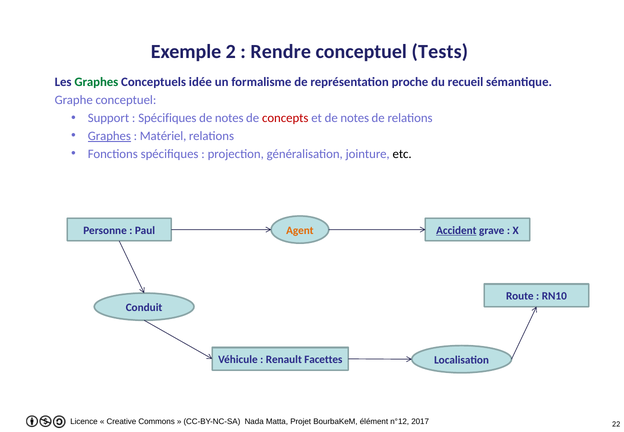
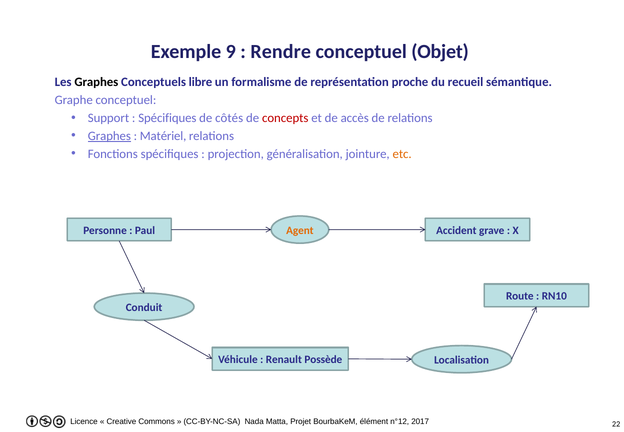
2: 2 -> 9 (231, 52)
Tests: Tests -> Objet (440, 52)
Graphes colour: green -> black (96, 82)
idée: idée -> libre (200, 82)
notes: notes -> côtés (229, 118)
et de notes: notes -> accès (355, 118)
etc colour: black -> orange (402, 154)
Accident underline: present -> none (456, 230)
Facettes: Facettes -> Possède (323, 360)
